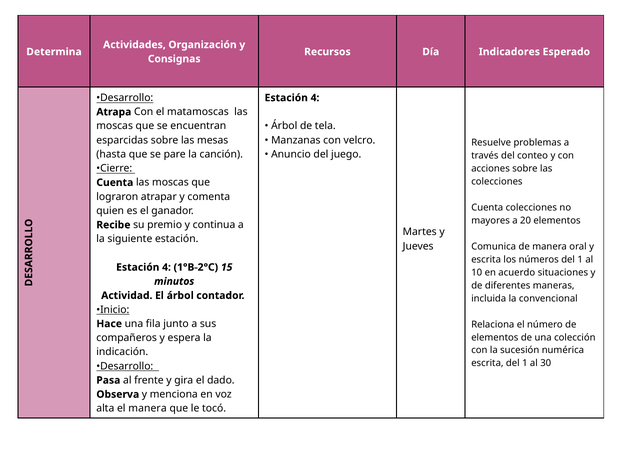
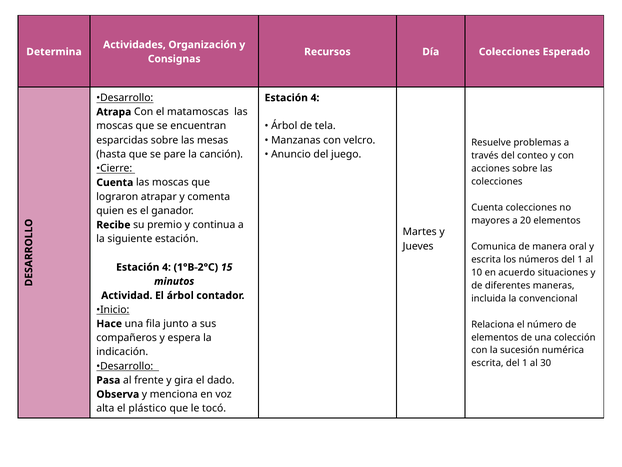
Día Indicadores: Indicadores -> Colecciones (509, 52)
el manera: manera -> plástico (148, 408)
